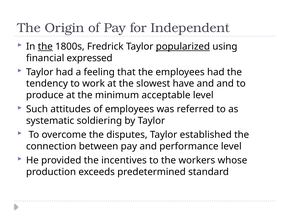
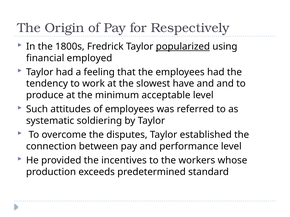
Independent: Independent -> Respectively (190, 28)
the underline: present -> none (45, 47)
expressed: expressed -> employed (89, 58)
